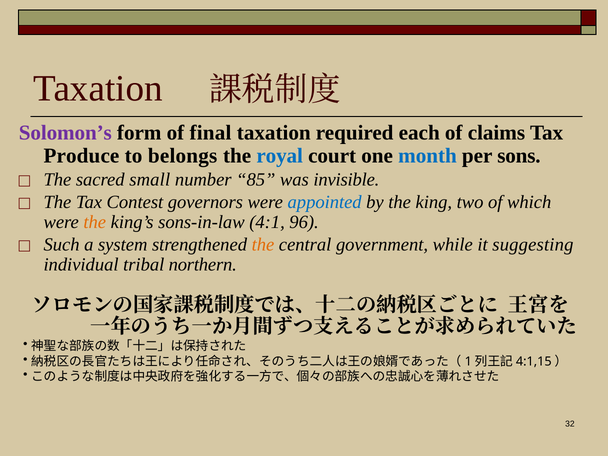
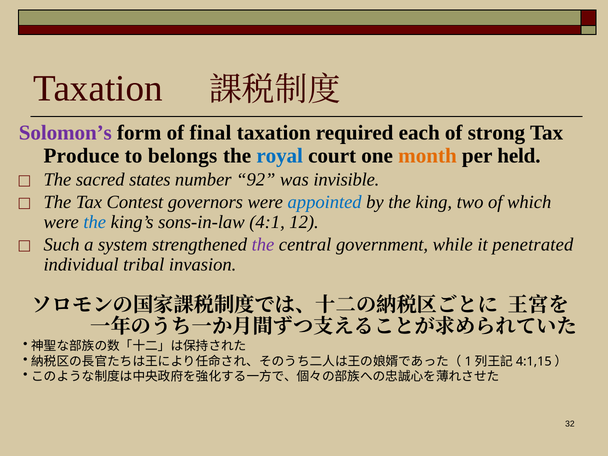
claims: claims -> strong (496, 133)
month colour: blue -> orange (427, 156)
sons: sons -> held (519, 156)
small: small -> states (150, 180)
85: 85 -> 92 (256, 180)
the colour: orange -> blue (95, 222)
96: 96 -> 12 (304, 222)
the colour: orange -> purple (263, 245)
suggesting: suggesting -> penetrated (533, 245)
northern: northern -> invasion (203, 265)
